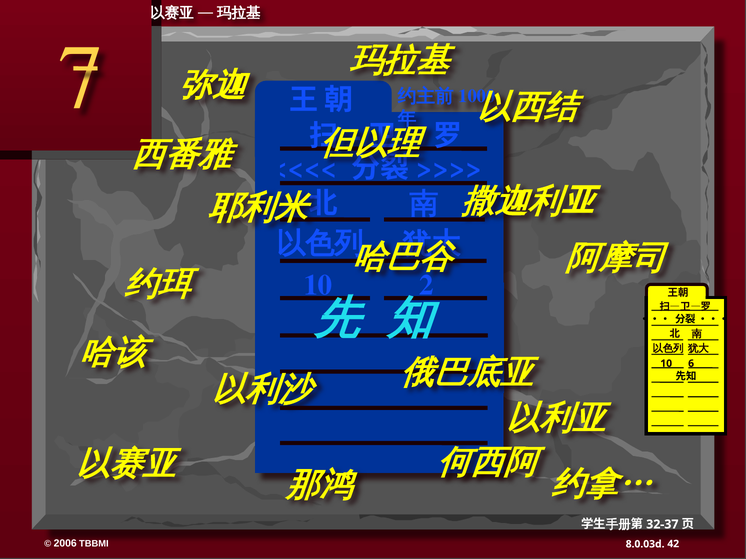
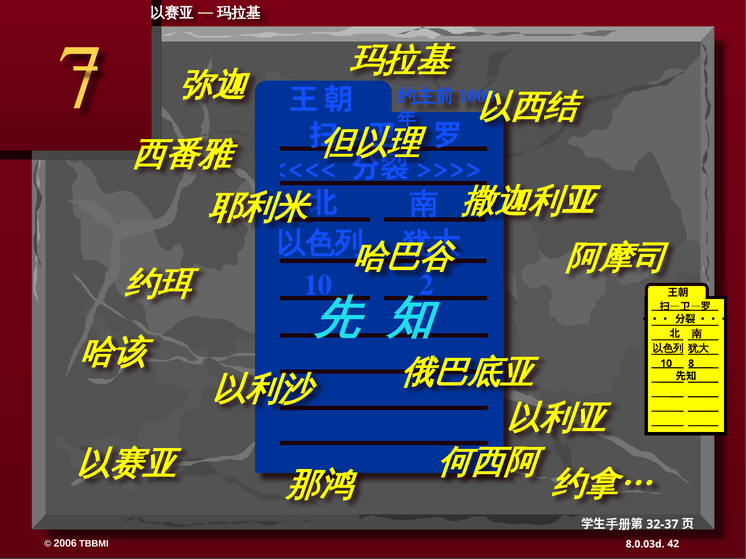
6: 6 -> 8 (691, 364)
